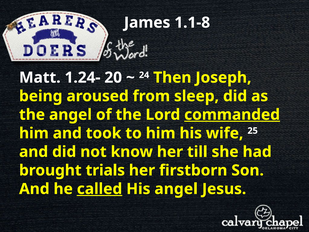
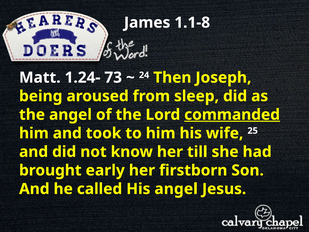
20: 20 -> 73 (113, 77)
trials: trials -> early (105, 170)
called underline: present -> none (100, 189)
